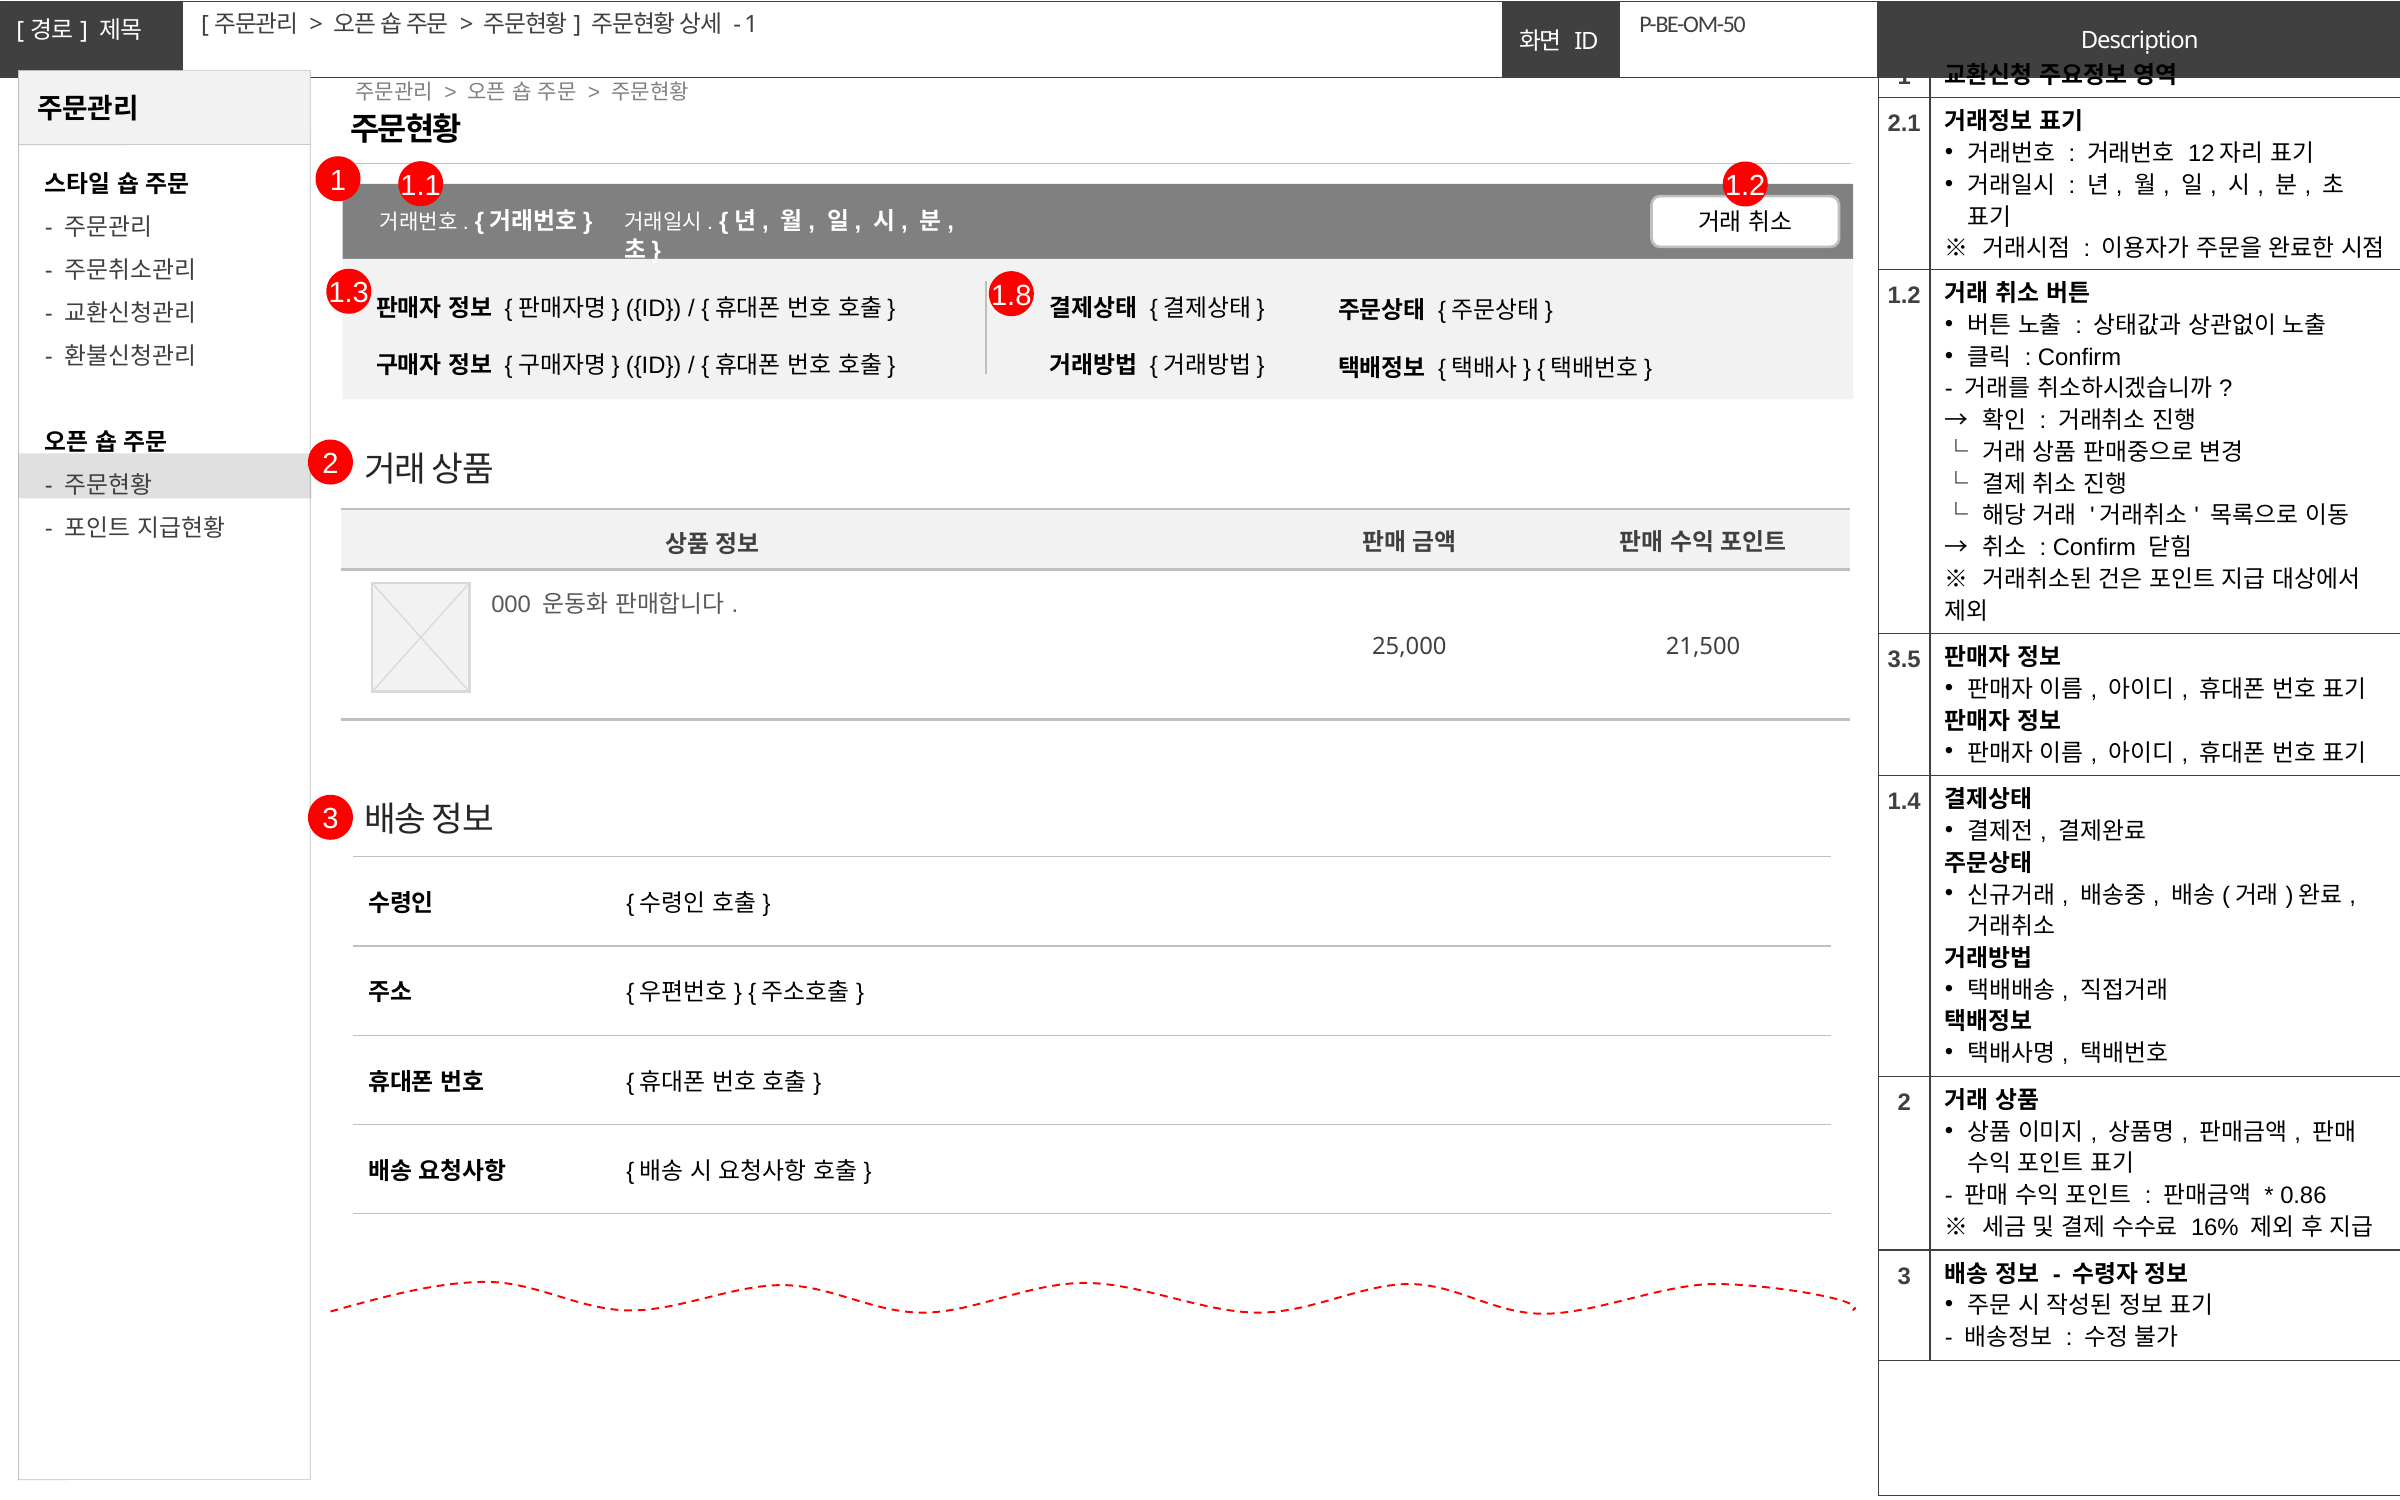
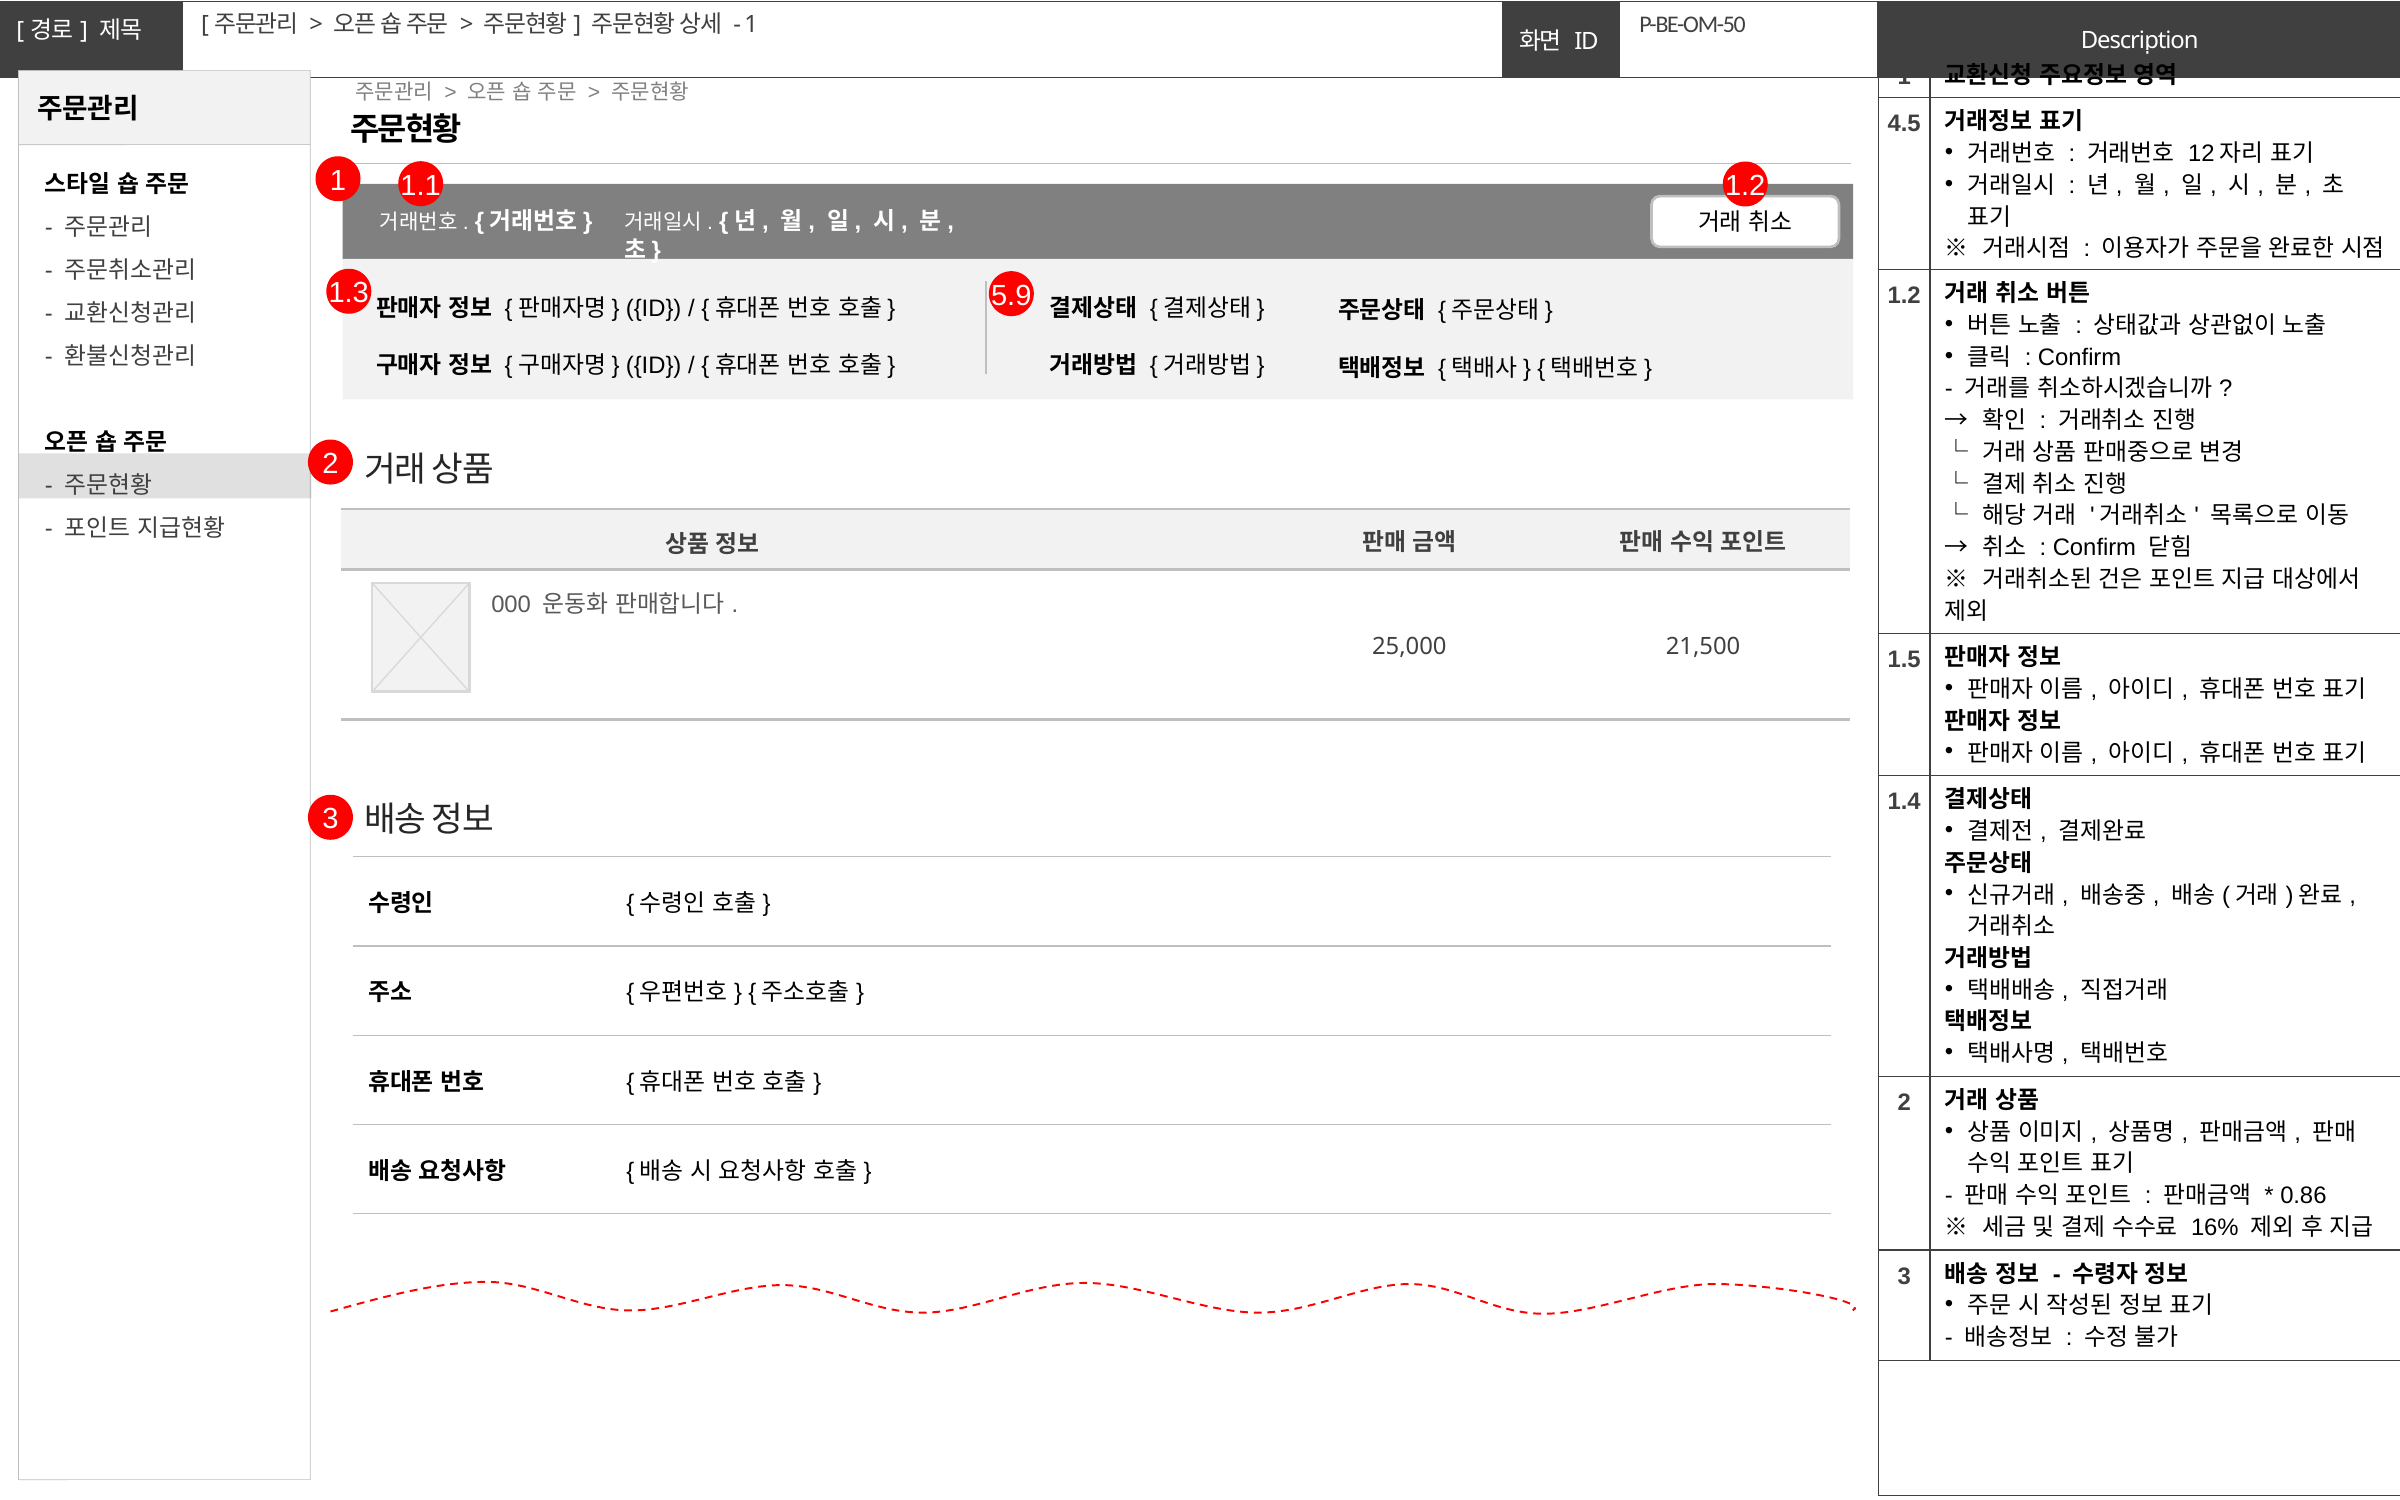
2.1: 2.1 -> 4.5 (1904, 124)
1.8: 1.8 -> 5.9 (1011, 296)
3.5: 3.5 -> 1.5 (1904, 660)
